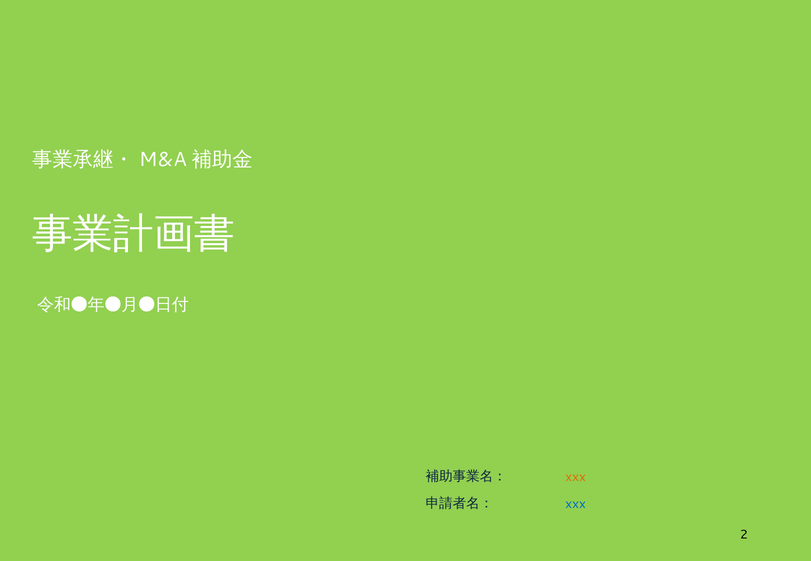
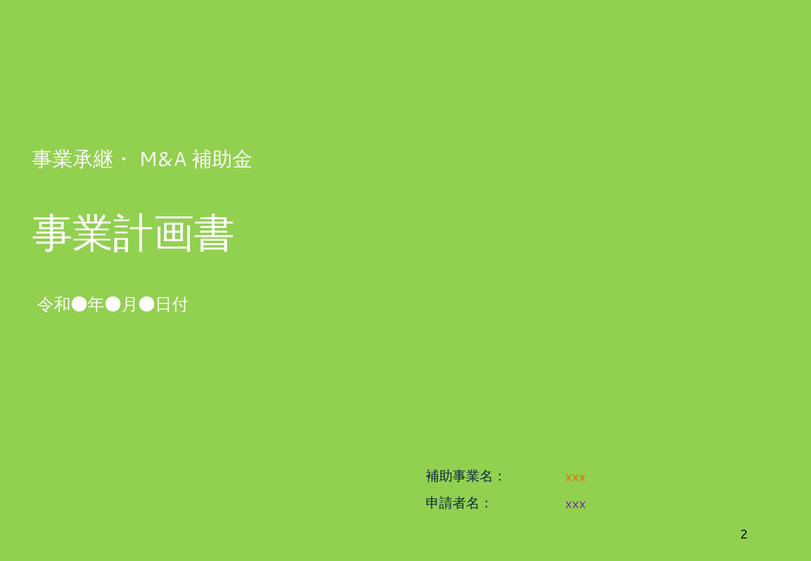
xxx colour: blue -> purple (576, 504)
